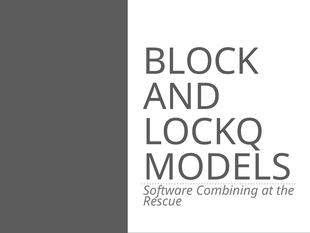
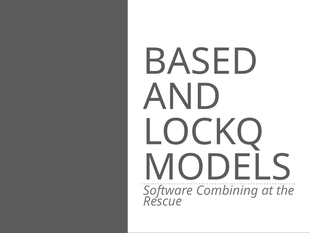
BLOCK: BLOCK -> BASED (201, 62)
